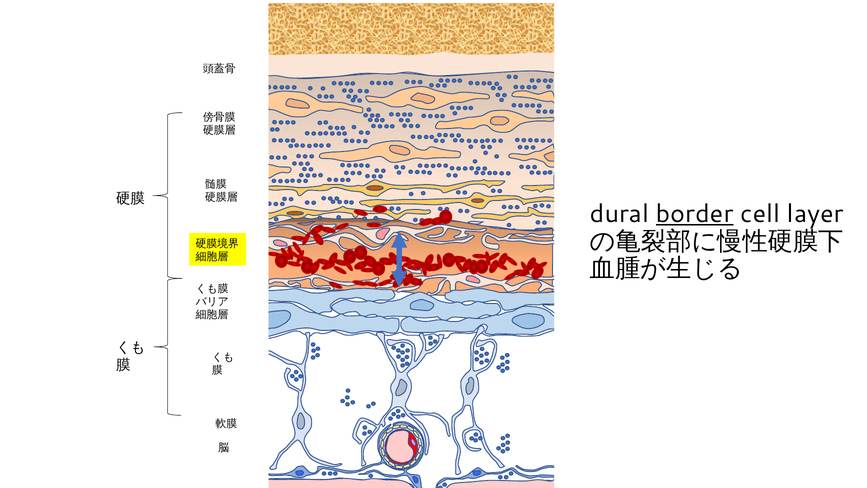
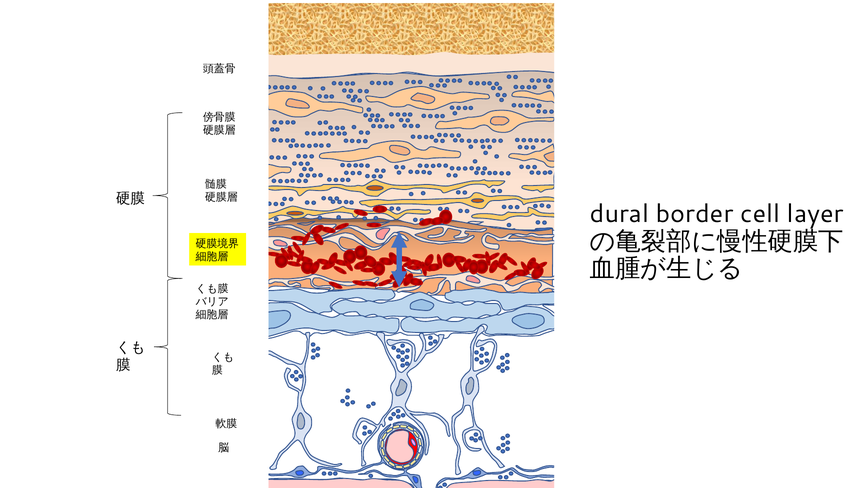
border underline: present -> none (695, 214)
